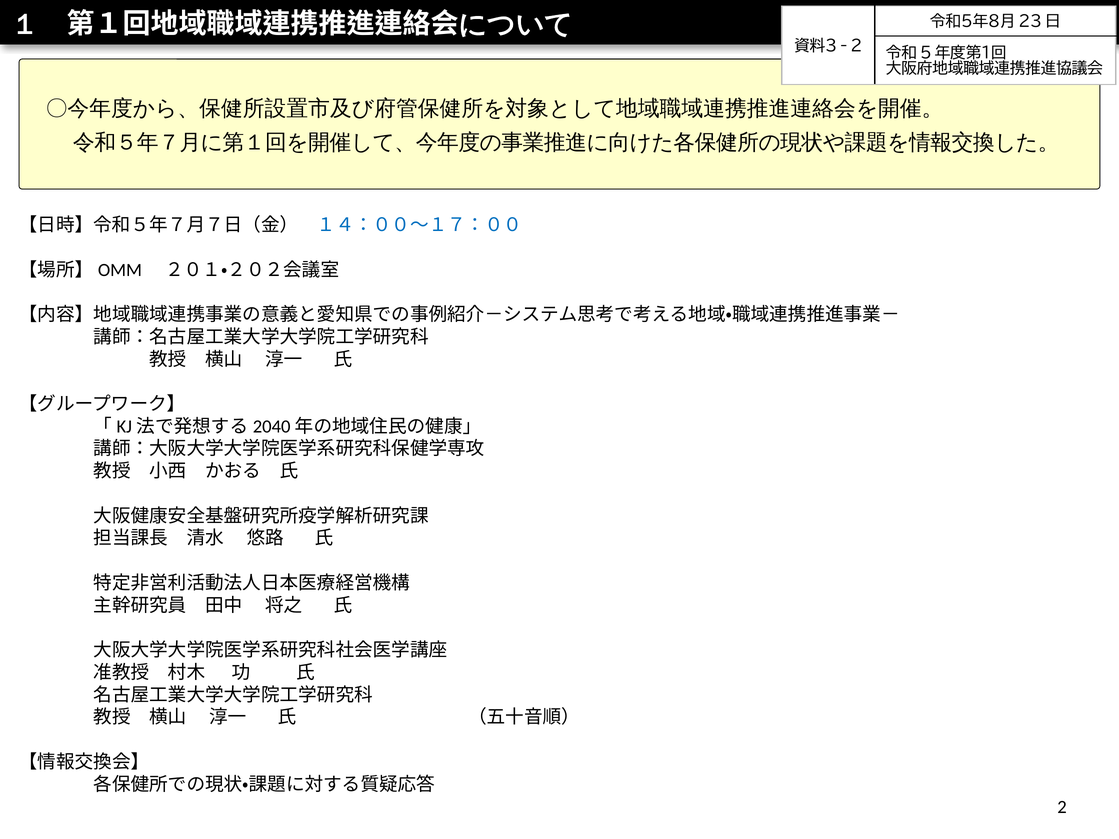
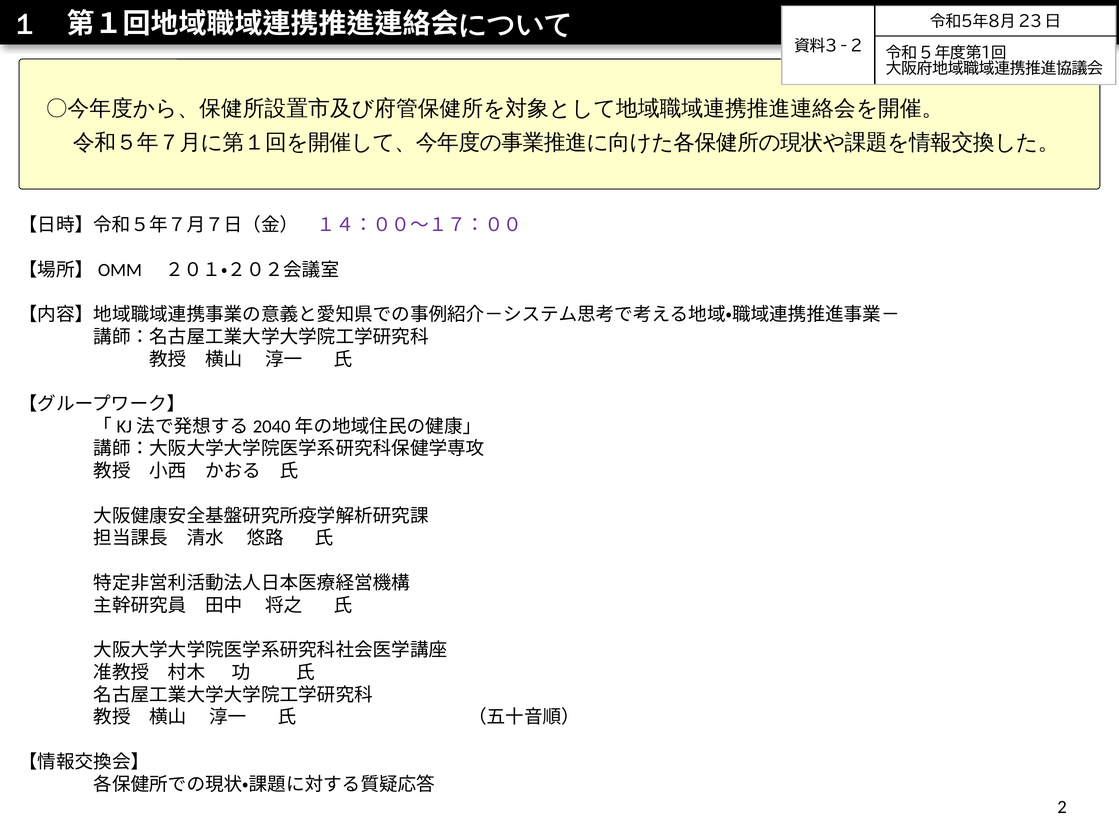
１４：００～１７：００ colour: blue -> purple (419, 225)
